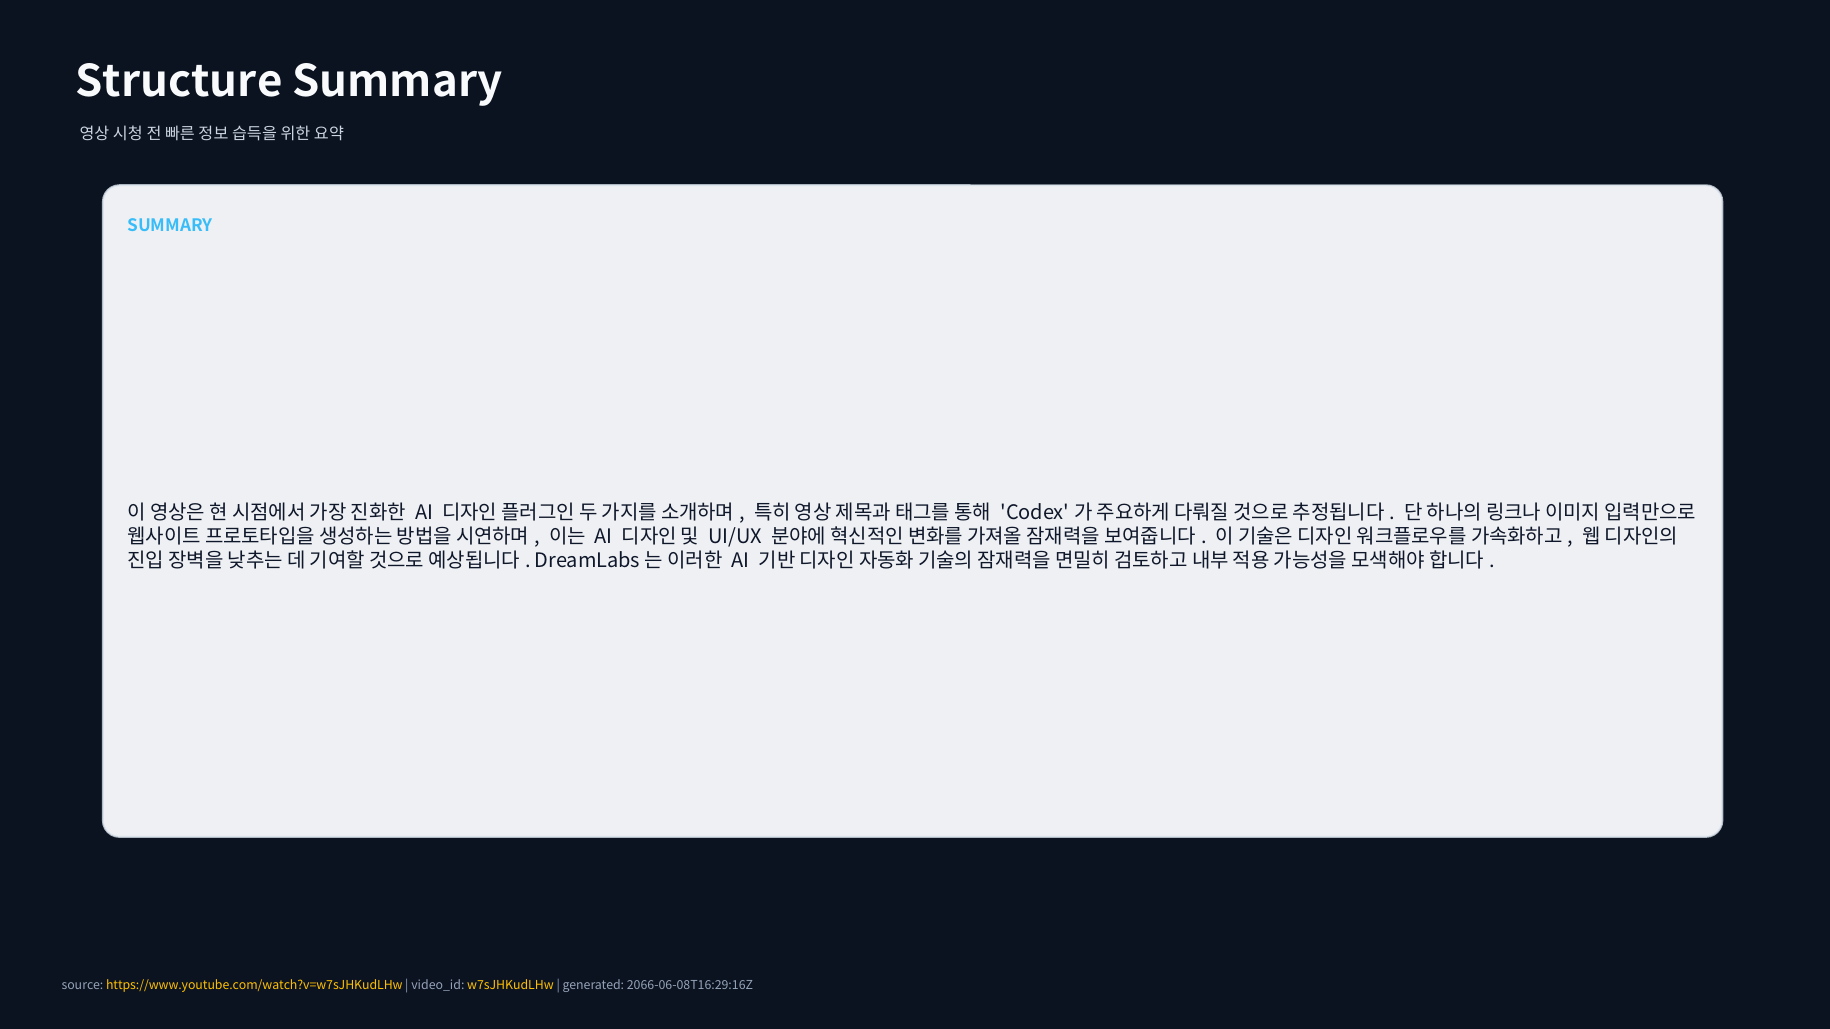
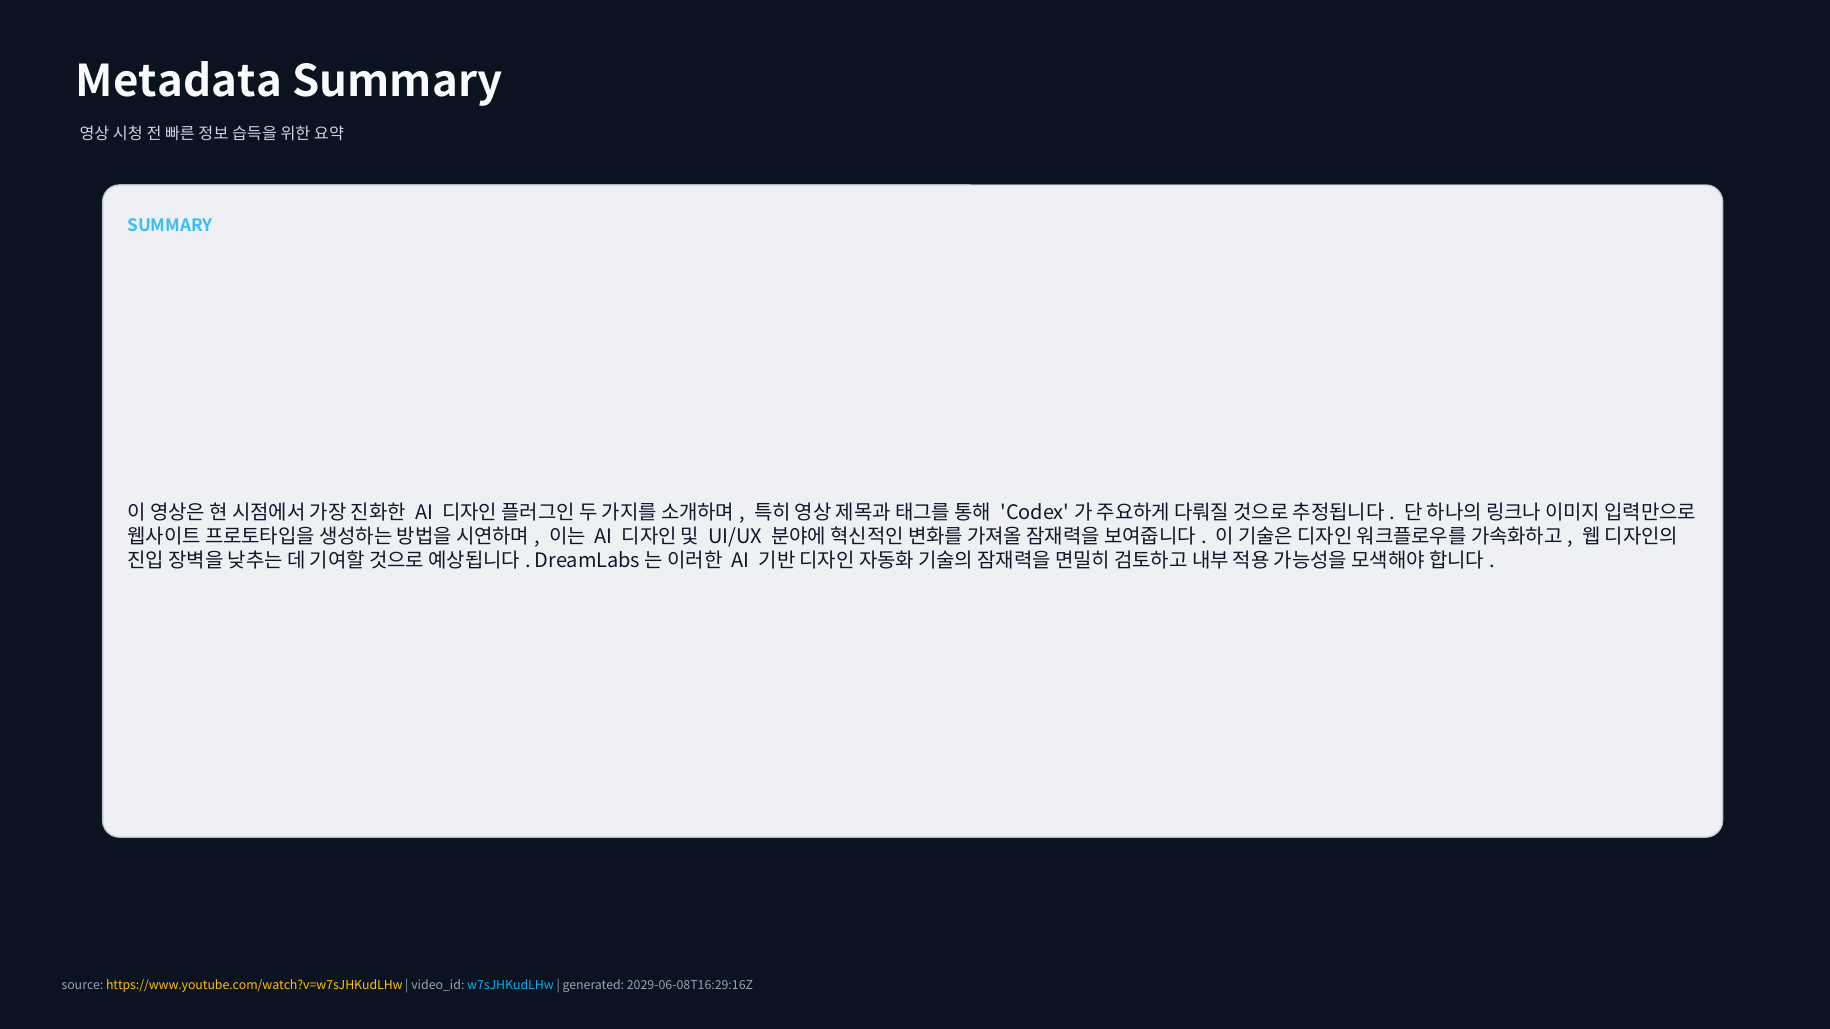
Structure: Structure -> Metadata (179, 82)
w7sJHKudLHw colour: yellow -> light blue (510, 986)
2066-06-08T16:29:16Z: 2066-06-08T16:29:16Z -> 2029-06-08T16:29:16Z (690, 986)
